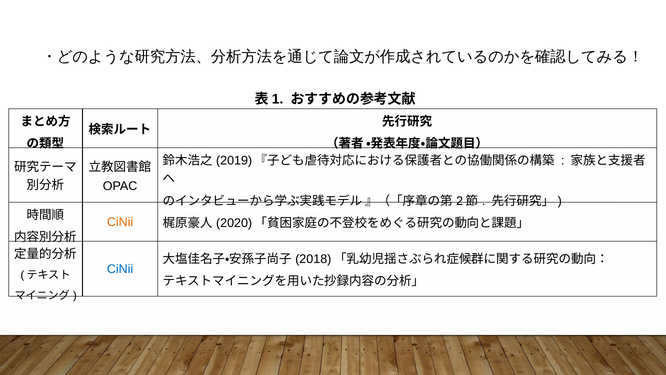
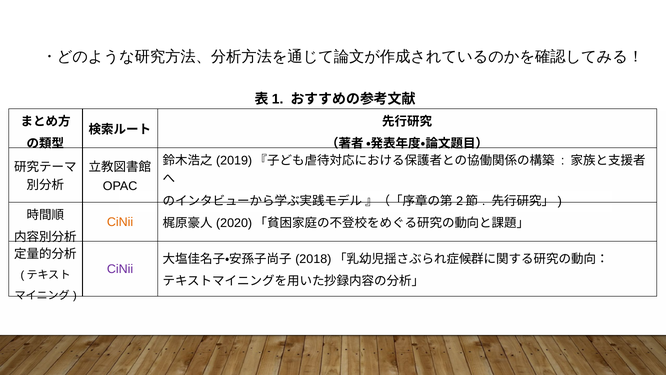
CiNii colour: blue -> purple (120, 269)
